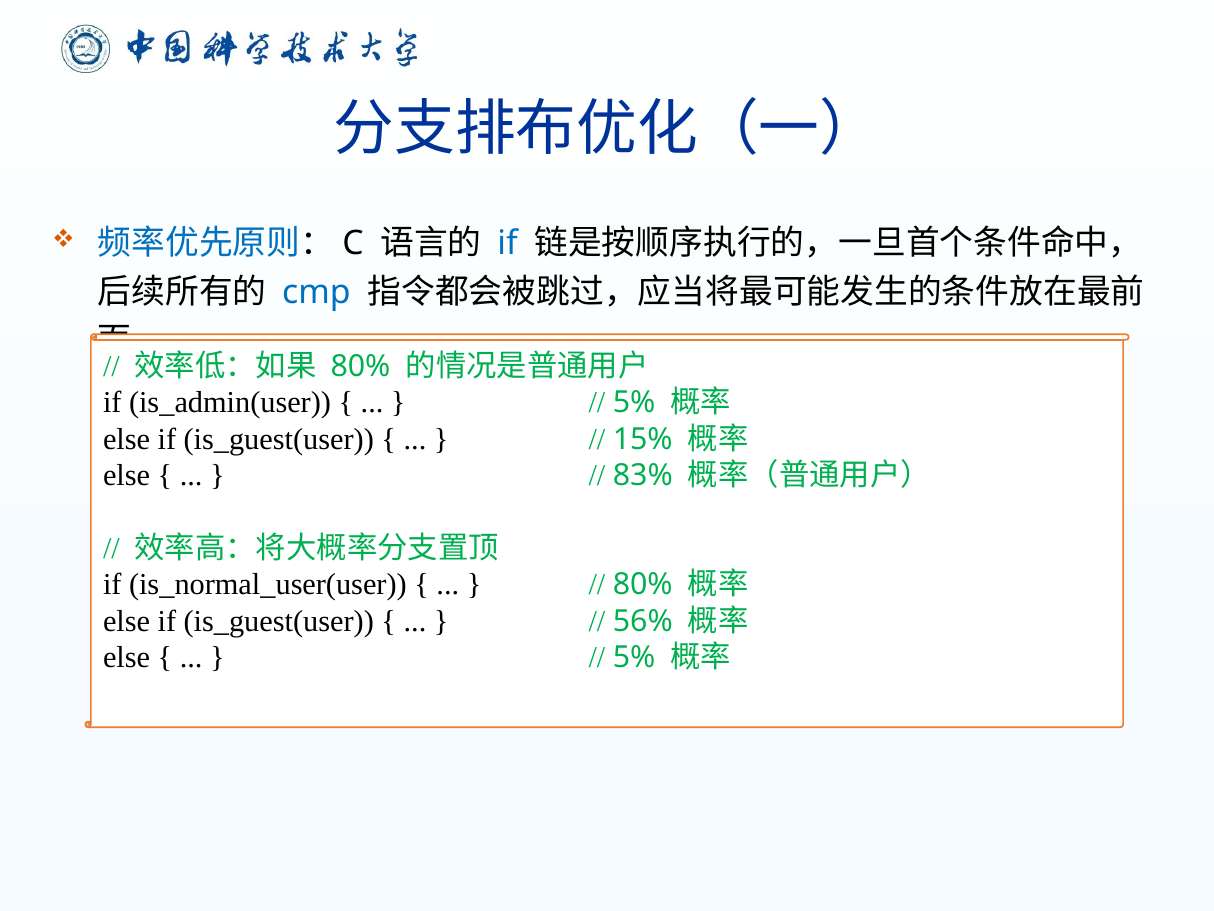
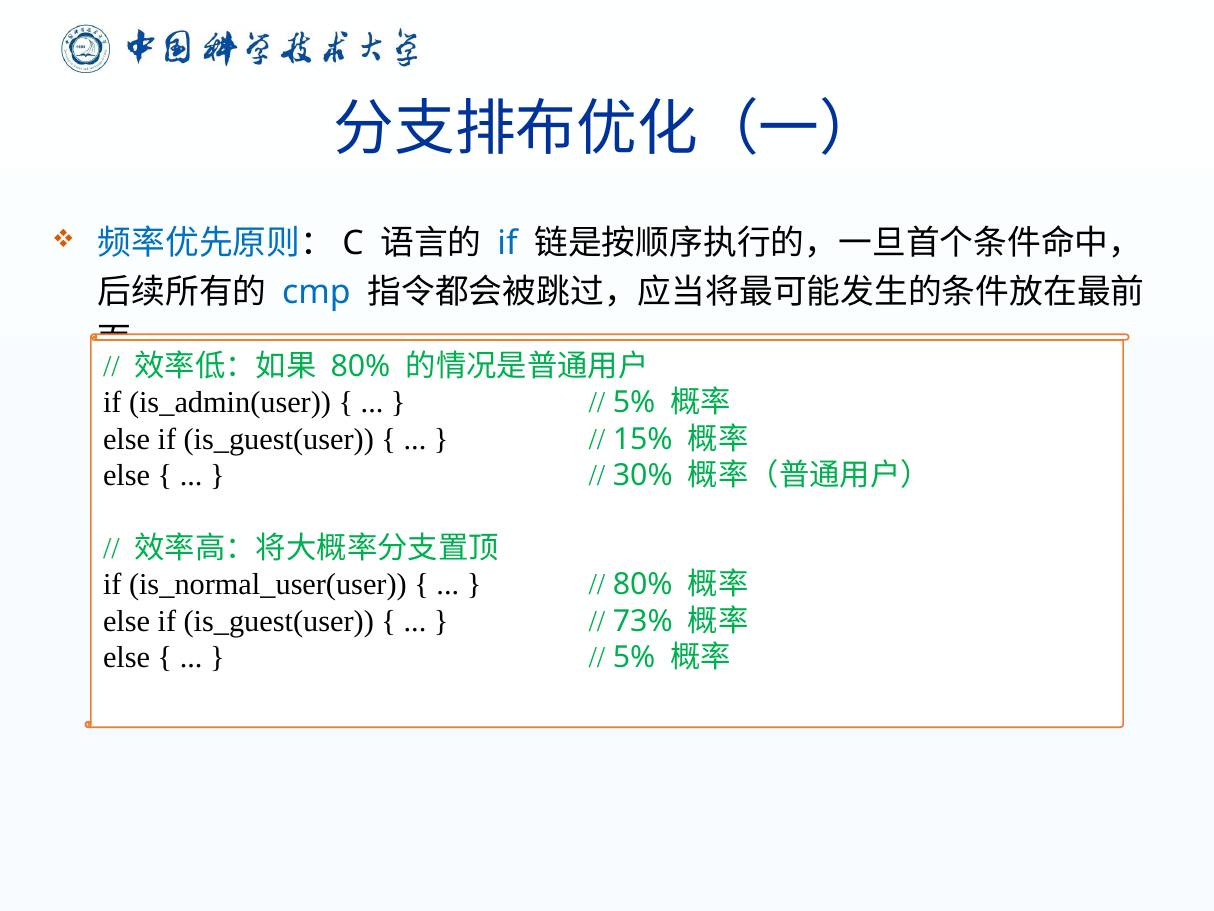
83%: 83% -> 30% (643, 475)
56%: 56% -> 73% (643, 621)
